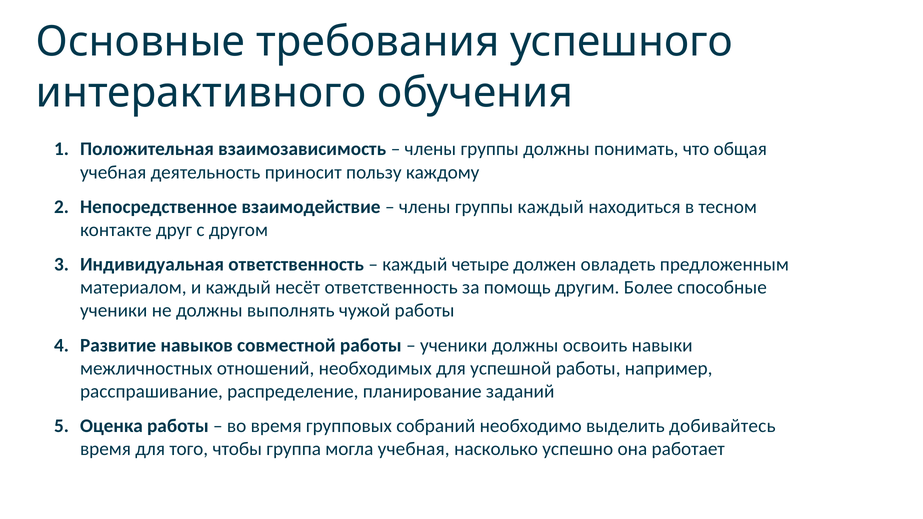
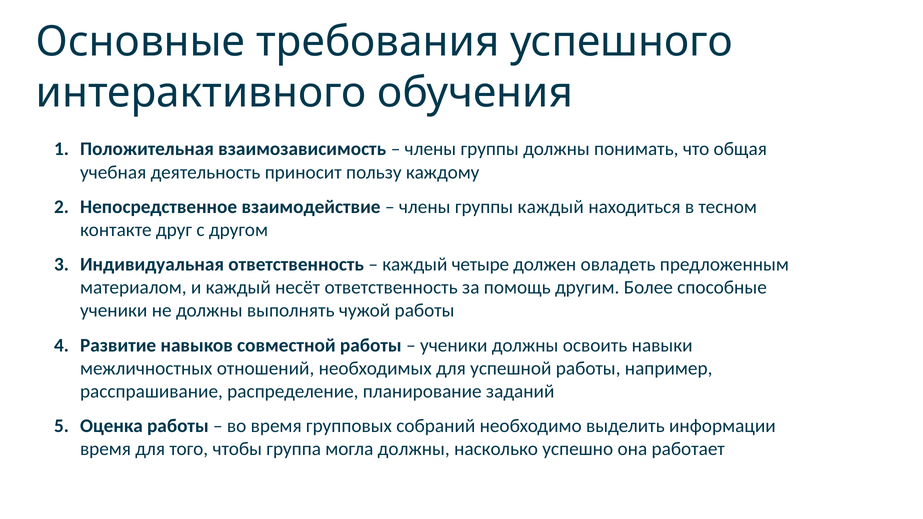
добивайтесь: добивайтесь -> информации (722, 426)
могла учебная: учебная -> должны (414, 449)
